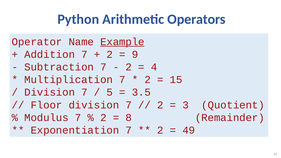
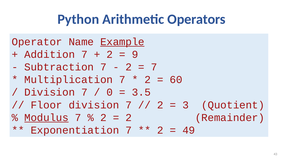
4: 4 -> 7 (154, 67)
15: 15 -> 60 (176, 80)
5: 5 -> 0 (110, 92)
Modulus underline: none -> present (46, 118)
8: 8 -> 2 (129, 118)
